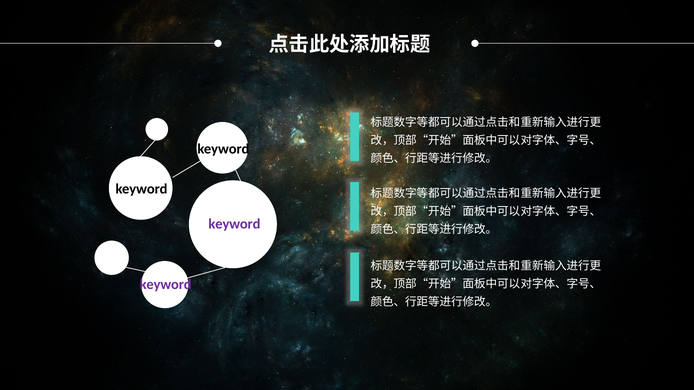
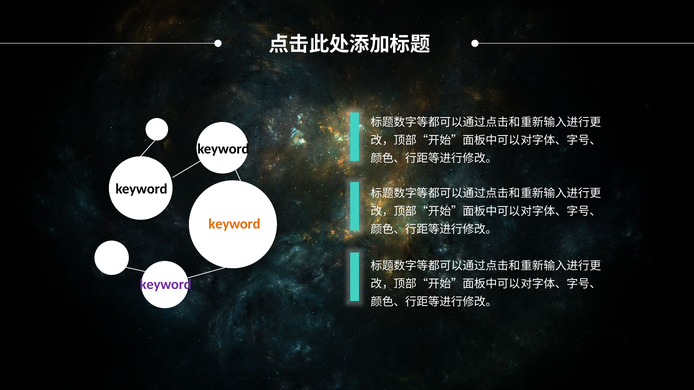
keyword colour: purple -> orange (234, 224)
